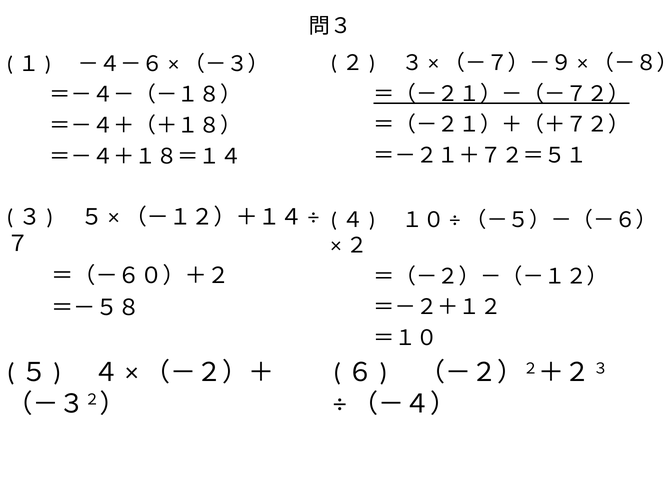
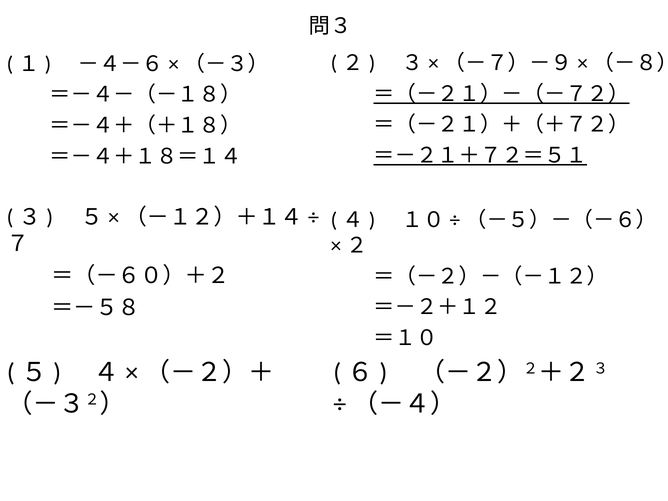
＝－２１＋７２＝５１ underline: none -> present (480, 156)
